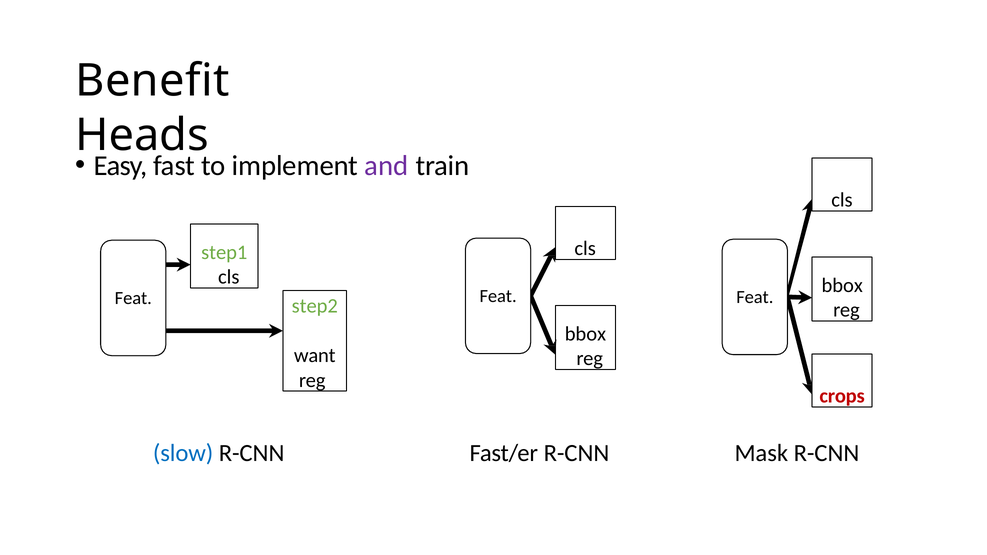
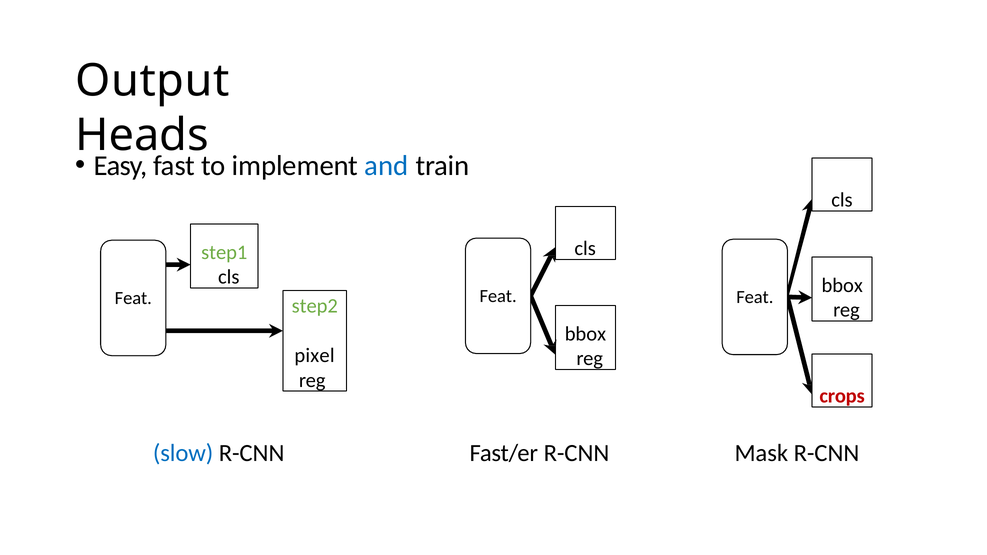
Benefit: Benefit -> Output (152, 81)
and colour: purple -> blue (386, 166)
want: want -> pixel (315, 356)
